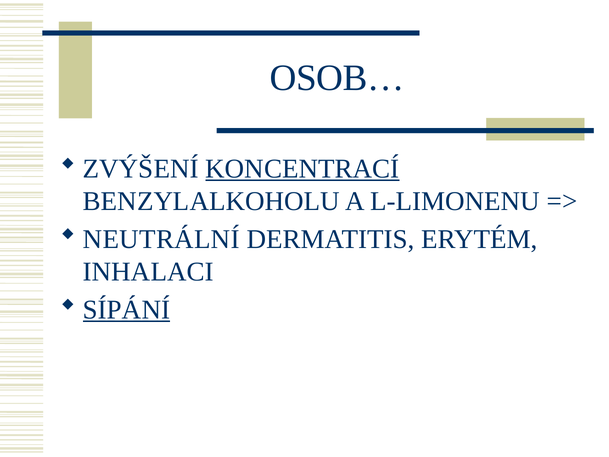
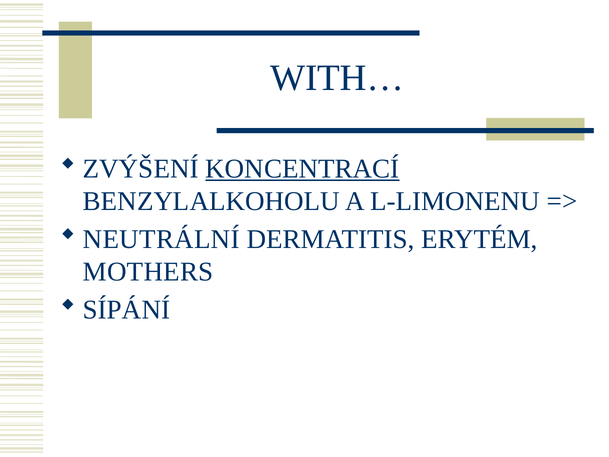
OSOB…: OSOB… -> WITH… (337, 78)
INHALACI: INHALACI -> MOTHERS (148, 272)
SÍPÁNÍ underline: present -> none (126, 309)
